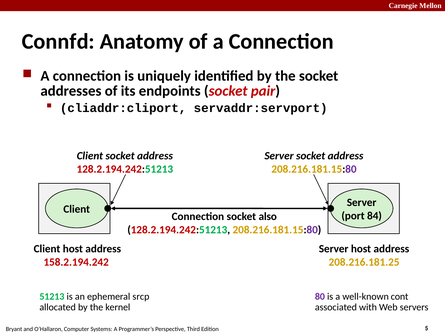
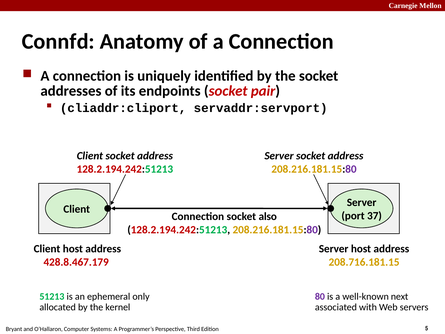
84: 84 -> 37 (374, 216)
158.2.194.242: 158.2.194.242 -> 428.8.467.179 (76, 262)
208.216.181.25: 208.216.181.25 -> 208.716.181.15 (364, 262)
srcp: srcp -> only (141, 296)
cont: cont -> next (400, 296)
